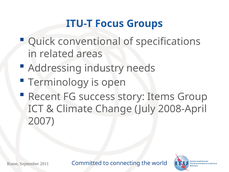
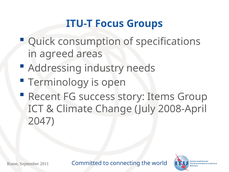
conventional: conventional -> consumption (89, 42)
related: related -> agreed (57, 54)
2007: 2007 -> 2047 (41, 121)
